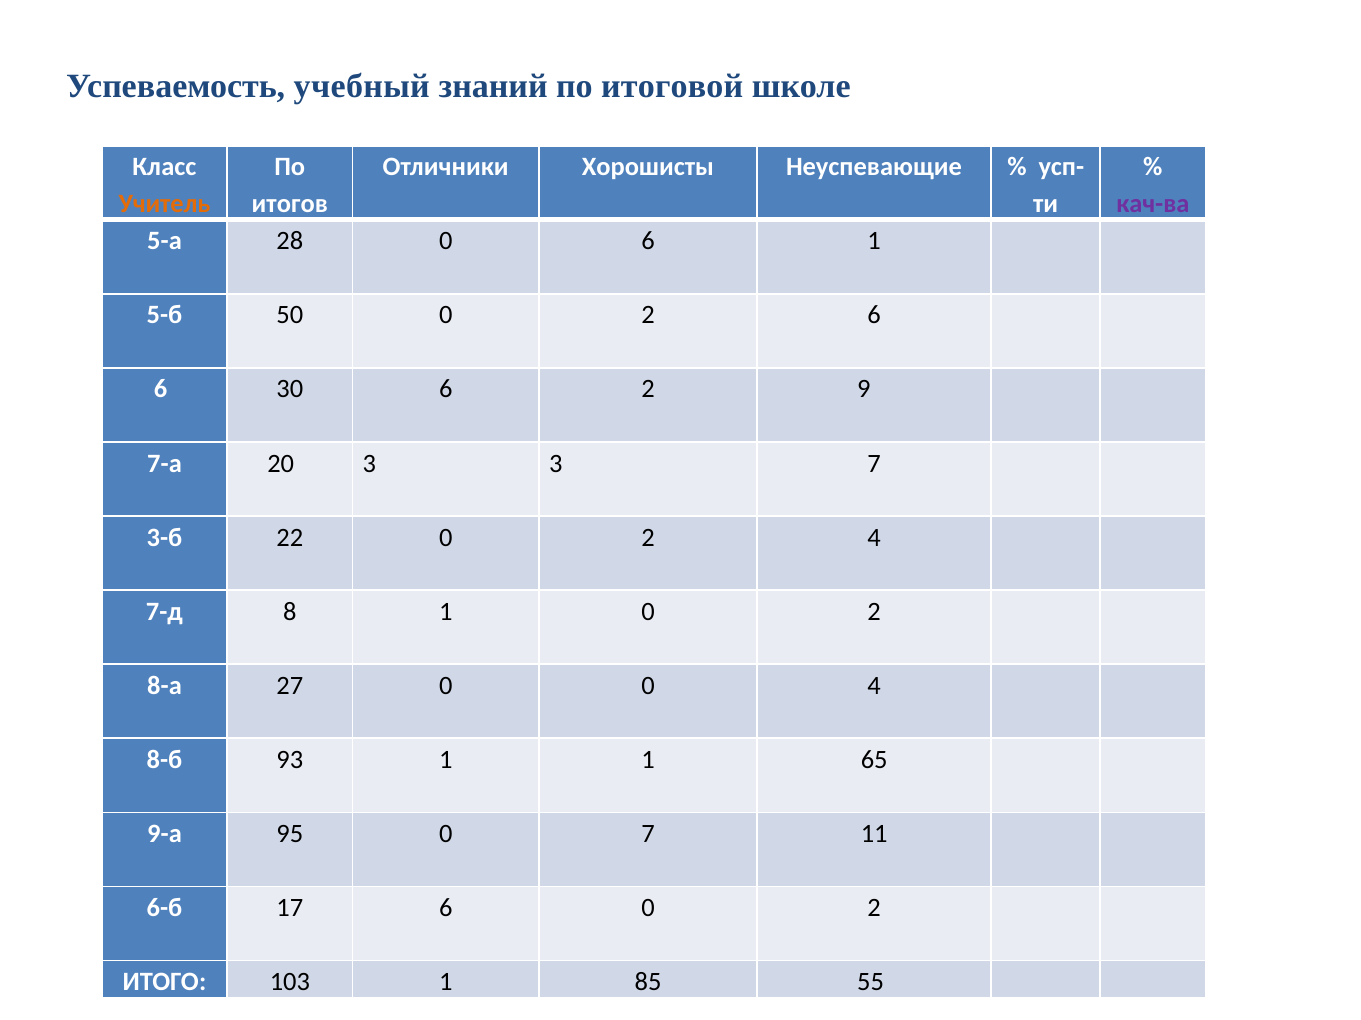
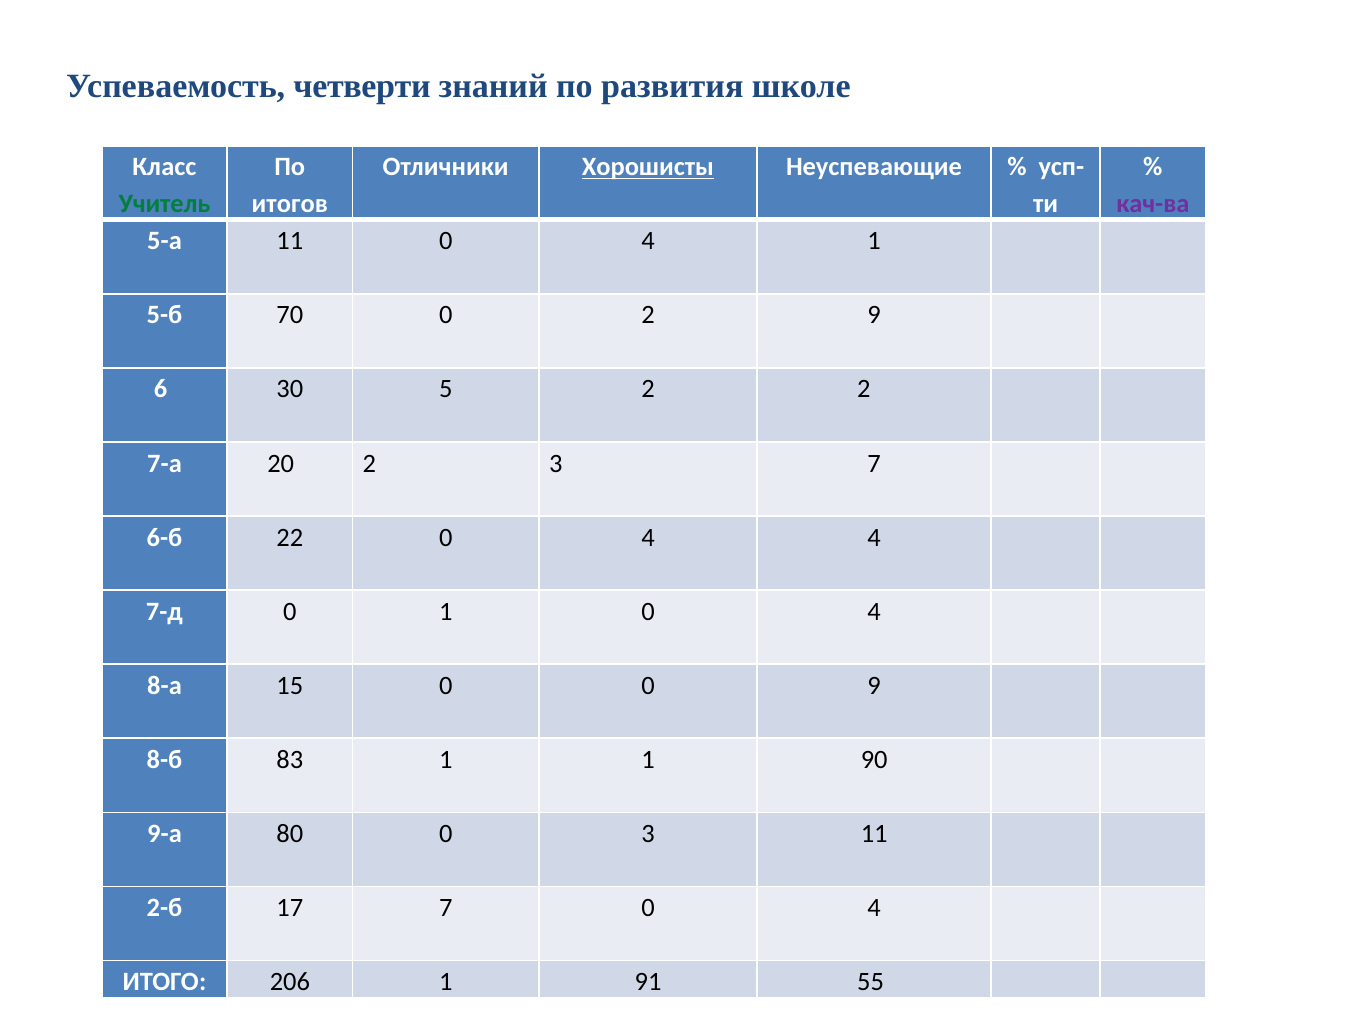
учебный: учебный -> четверти (362, 86)
итоговой: итоговой -> развития (672, 86)
Хорошисты underline: none -> present (648, 167)
Учитель colour: orange -> green (164, 204)
5-а 28: 28 -> 11 (290, 241)
6: 6 -> 4 (648, 241)
50: 50 -> 70 (290, 315)
2 6: 6 -> 9 (874, 315)
30 6: 6 -> 5 (446, 390)
2 9: 9 -> 2 (864, 390)
20 3: 3 -> 2 (369, 464)
3-б: 3-б -> 6-б (164, 538)
22 0 2: 2 -> 4 (648, 538)
7-д 8: 8 -> 0 (290, 612)
1 0 2: 2 -> 4 (874, 612)
27: 27 -> 15 (290, 686)
0 4: 4 -> 9 (874, 686)
93: 93 -> 83 (290, 760)
65: 65 -> 90 (874, 760)
95: 95 -> 80 (290, 834)
0 7: 7 -> 3 (648, 834)
6-б: 6-б -> 2-б (164, 908)
17 6: 6 -> 7 (446, 908)
2: 2 -> 4 (874, 908)
103: 103 -> 206 (290, 982)
85: 85 -> 91 (648, 982)
